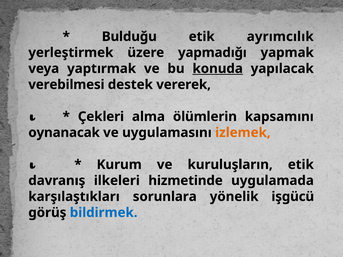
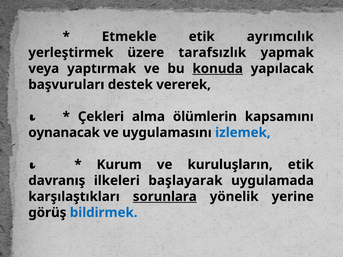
Bulduğu: Bulduğu -> Etmekle (129, 37)
yapmadığı: yapmadığı -> tarafsızlık (212, 53)
verebilmesi: verebilmesi -> başvuruları (66, 85)
izlemek colour: orange -> blue (243, 133)
hizmetinde: hizmetinde -> başlayarak (185, 181)
sorunlara underline: none -> present (165, 197)
işgücü: işgücü -> yerine (293, 197)
